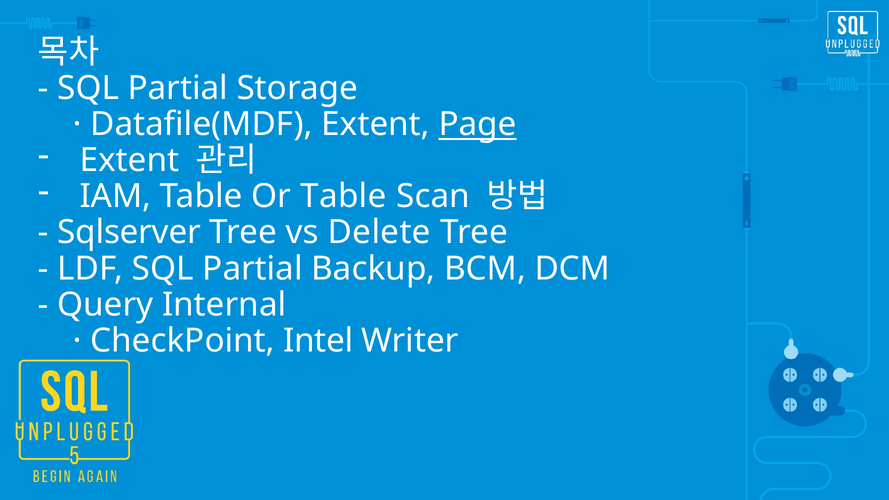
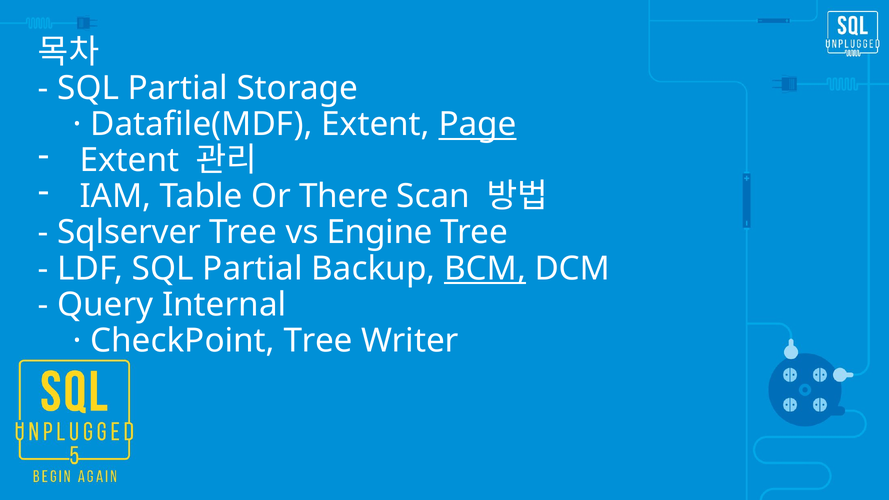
Or Table: Table -> There (344, 197)
Delete: Delete -> Engine (380, 233)
BCM underline: none -> present (485, 269)
CheckPoint Intel: Intel -> Tree (318, 341)
